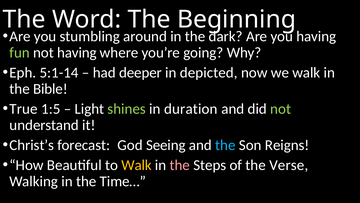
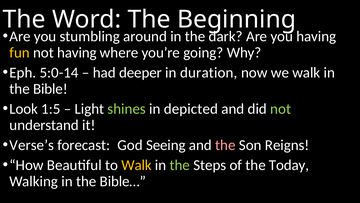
fun colour: light green -> yellow (20, 52)
5:1-14: 5:1-14 -> 5:0-14 (59, 72)
depicted: depicted -> duration (209, 72)
True: True -> Look (24, 109)
duration: duration -> depicted (191, 109)
Christ’s: Christ’s -> Verse’s (32, 145)
the colour: light blue -> pink (225, 145)
the colour: pink -> light green (180, 165)
Verse: Verse -> Today (289, 165)
Time…: Time… -> Bible… (123, 181)
